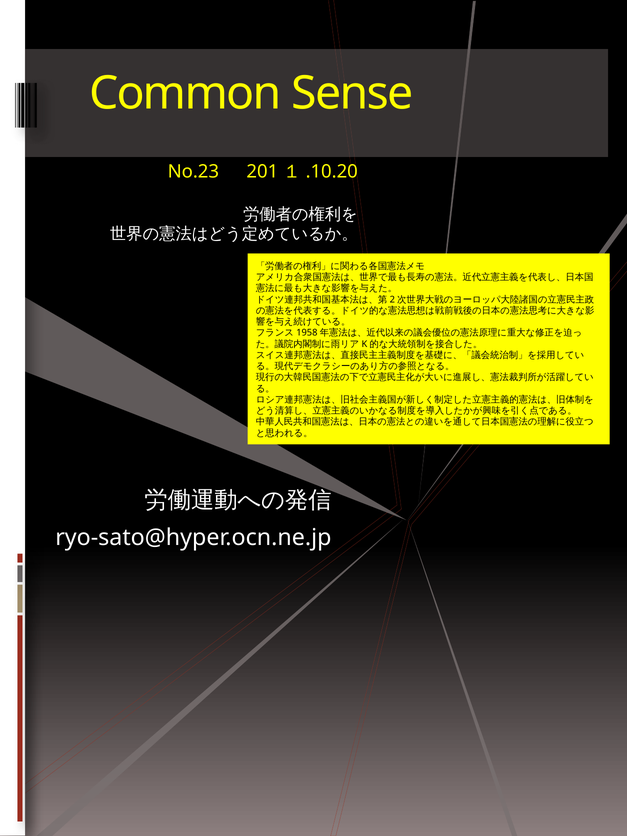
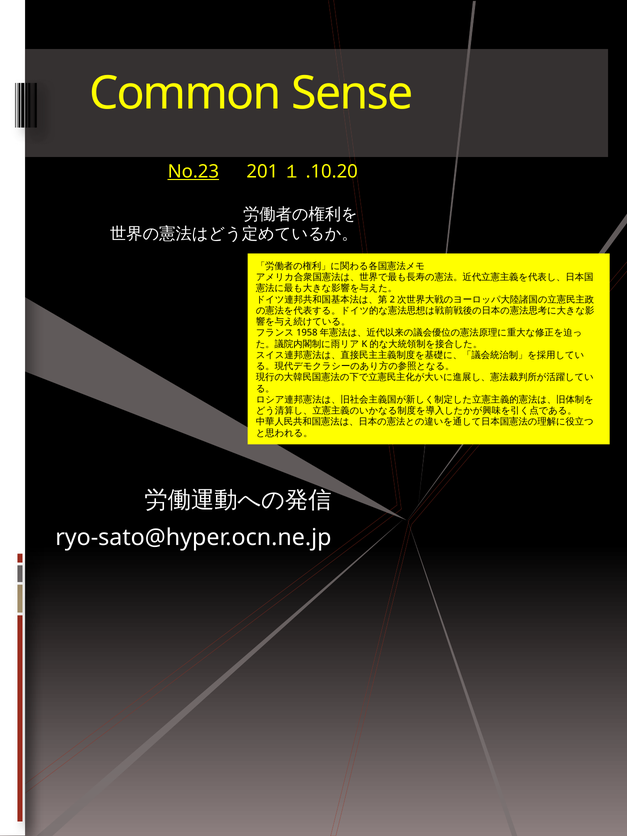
No.23 underline: none -> present (193, 171)
